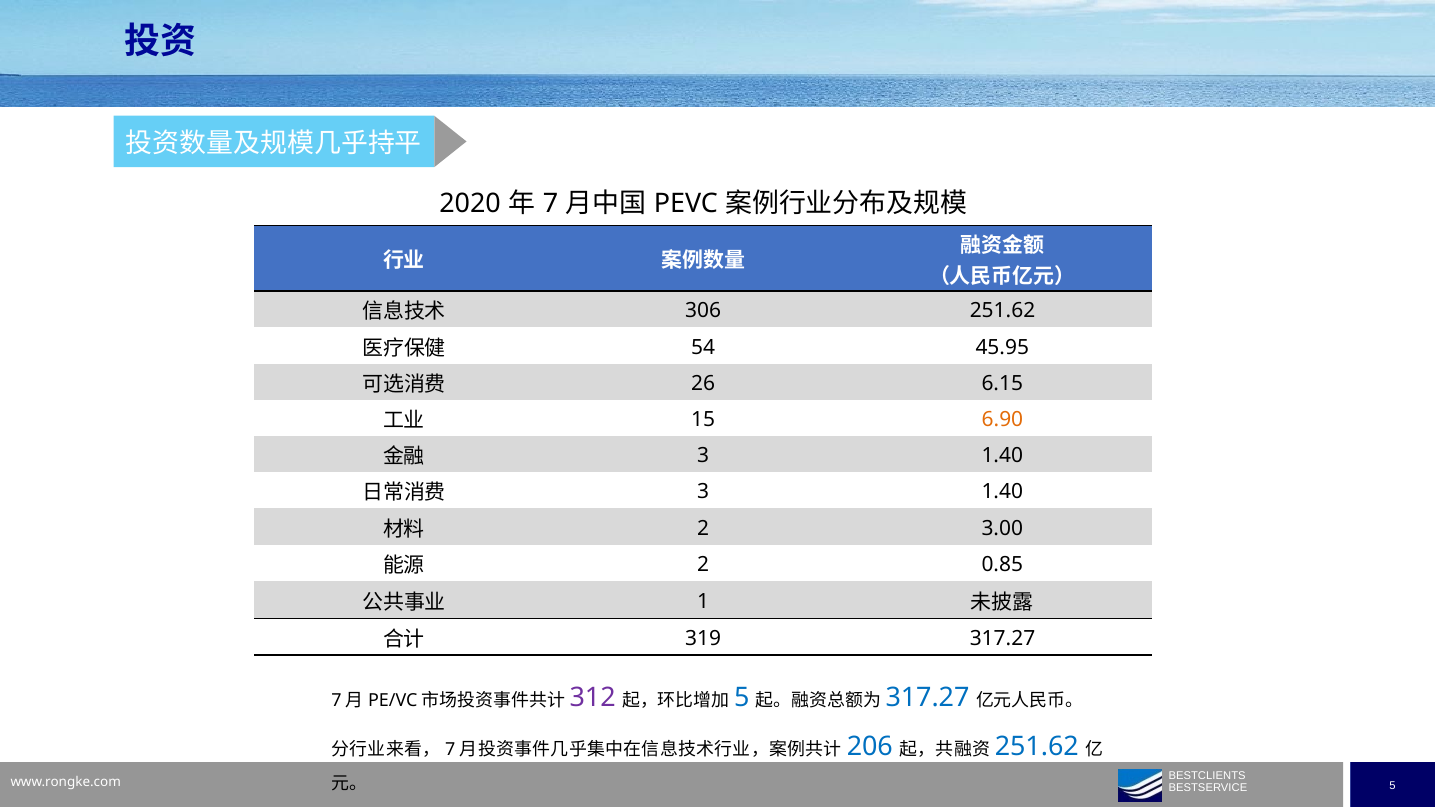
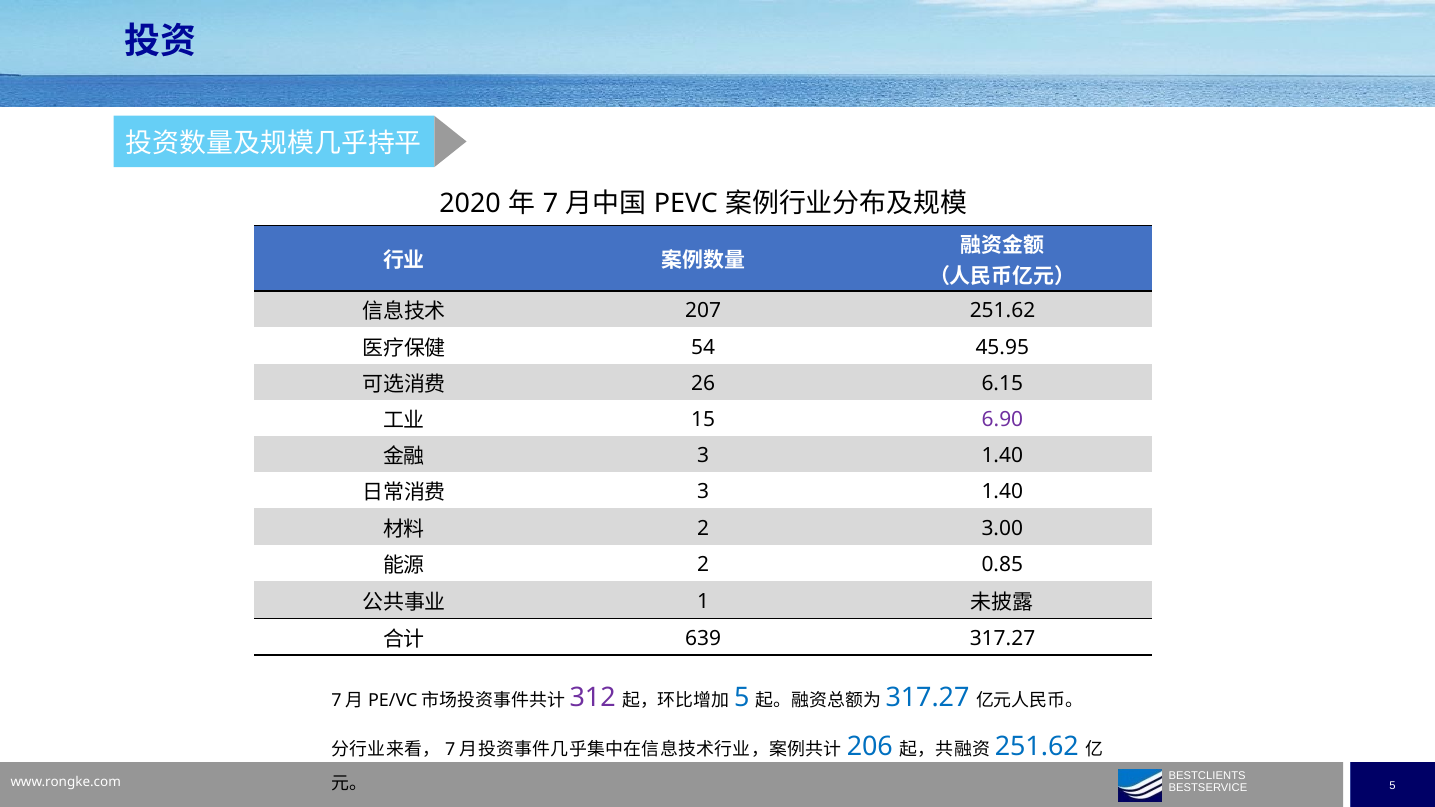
306: 306 -> 207 (703, 311)
6.90 colour: orange -> purple (1002, 420)
319: 319 -> 639 (703, 639)
